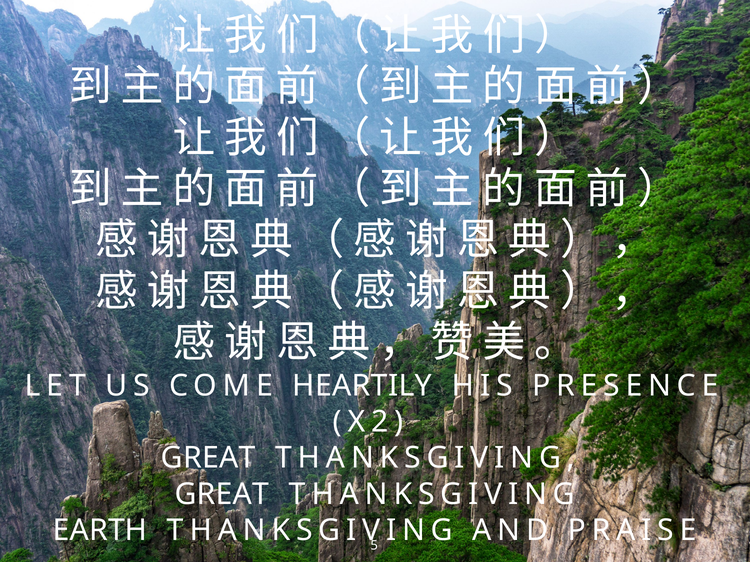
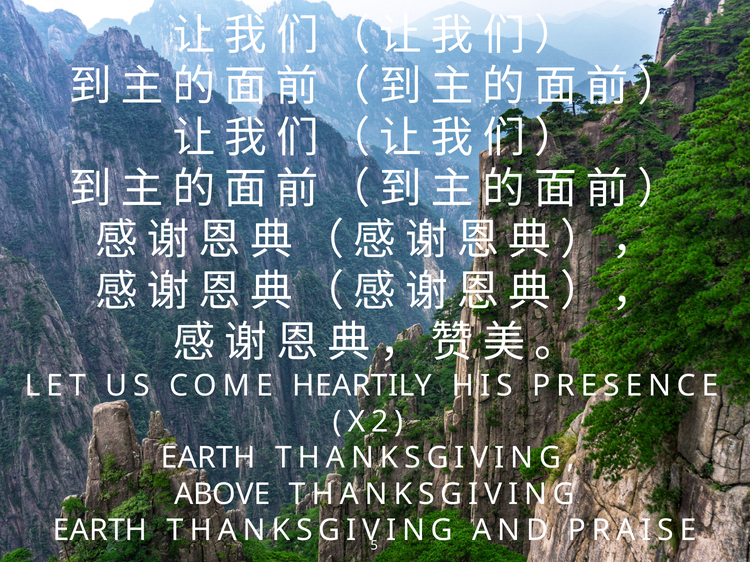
GREAT: GREAT -> EARTH (208, 458)
GREAT: GREAT -> ABOVE (222, 495)
